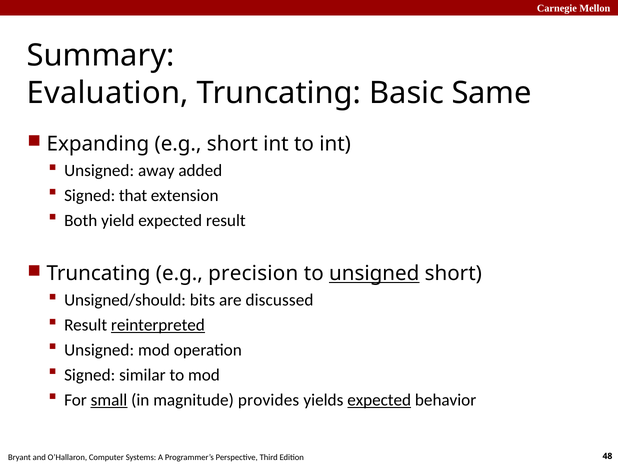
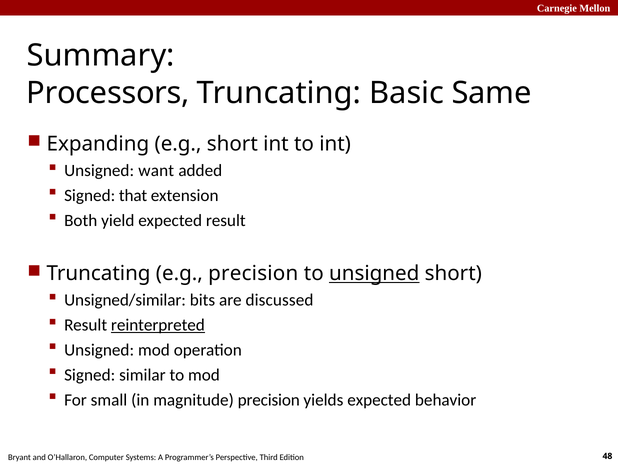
Evaluation: Evaluation -> Processors (108, 93)
away: away -> want (156, 171)
Unsigned/should: Unsigned/should -> Unsigned/similar (125, 300)
small underline: present -> none (109, 400)
magnitude provides: provides -> precision (269, 400)
expected underline: present -> none (379, 400)
